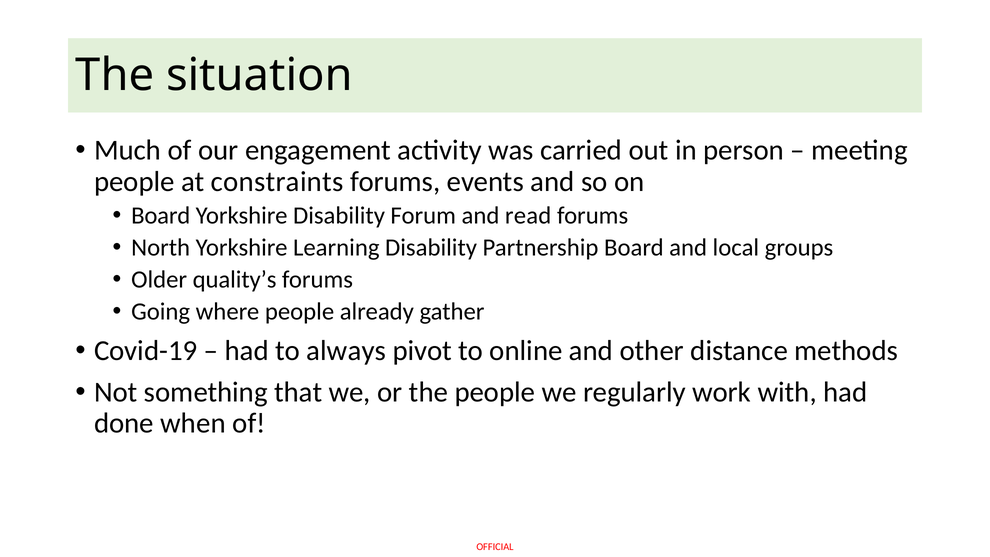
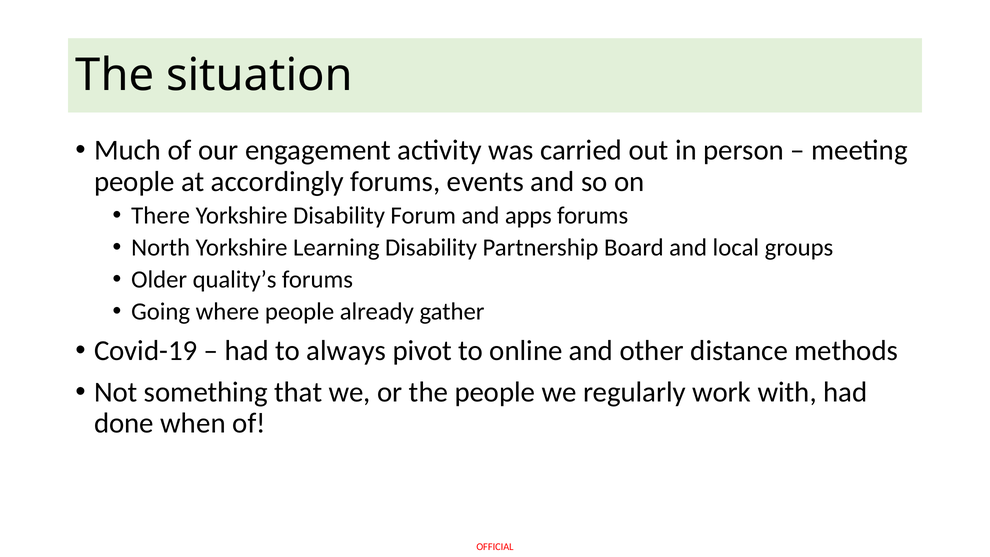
constraints: constraints -> accordingly (277, 182)
Board: Board -> There (161, 216)
read: read -> apps (528, 216)
